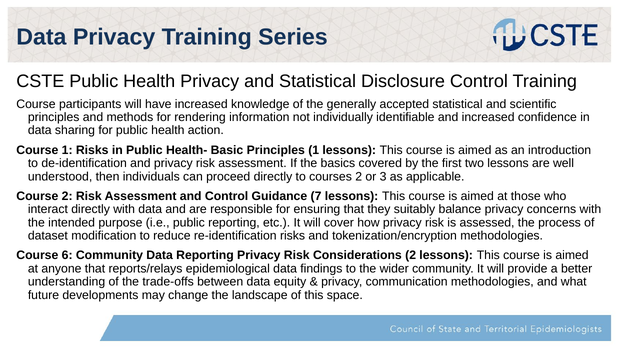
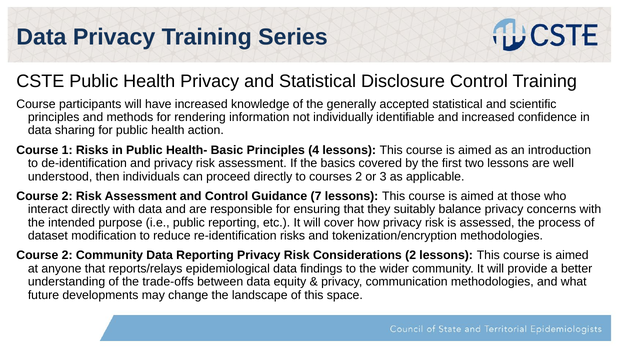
Principles 1: 1 -> 4 (314, 150)
6: 6 -> 2 (67, 255)
